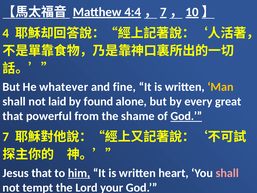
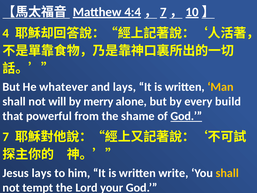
and fine: fine -> lays (124, 87)
laid: laid -> will (57, 101)
found: found -> merry (98, 101)
great: great -> build (228, 101)
Jesus that: that -> lays (42, 173)
him underline: present -> none (79, 173)
heart: heart -> write (173, 173)
shall colour: pink -> yellow (227, 173)
